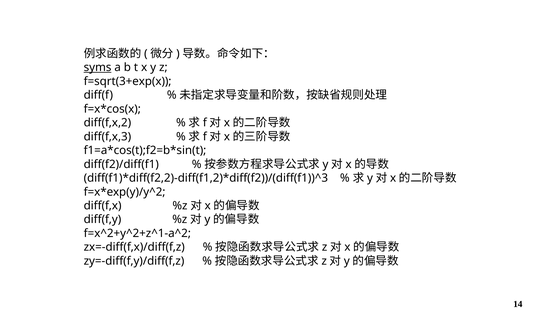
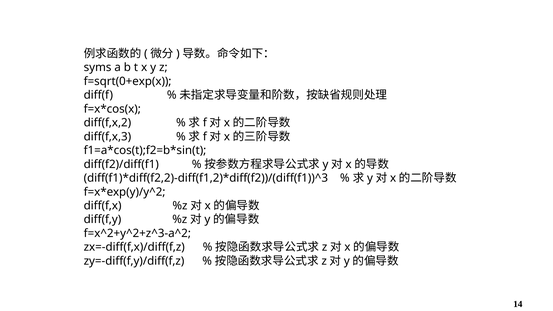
syms underline: present -> none (98, 67)
f=sqrt(3+exp(x: f=sqrt(3+exp(x -> f=sqrt(0+exp(x (128, 81)
f=x^2+y^2+z^1-a^2: f=x^2+y^2+z^1-a^2 -> f=x^2+y^2+z^3-a^2 (137, 233)
